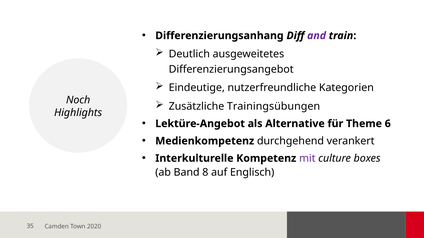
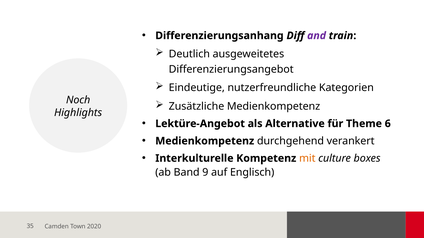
Zusätzliche Trainingsübungen: Trainingsübungen -> Medienkompetenz (274, 107)
mit colour: purple -> orange (307, 159)
8: 8 -> 9 (205, 173)
